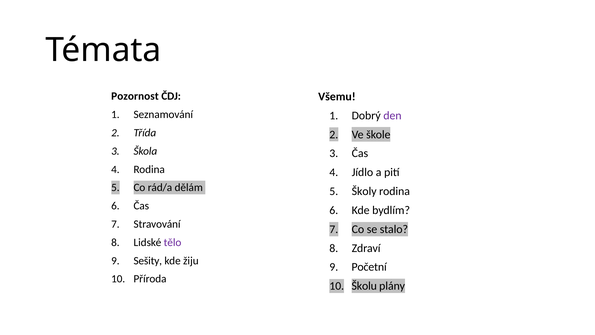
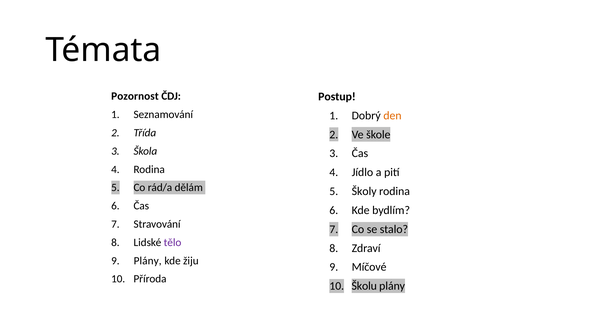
Všemu: Všemu -> Postup (337, 97)
den colour: purple -> orange (392, 115)
Sešity: Sešity -> Plány (148, 260)
Početní: Početní -> Míčové (369, 267)
